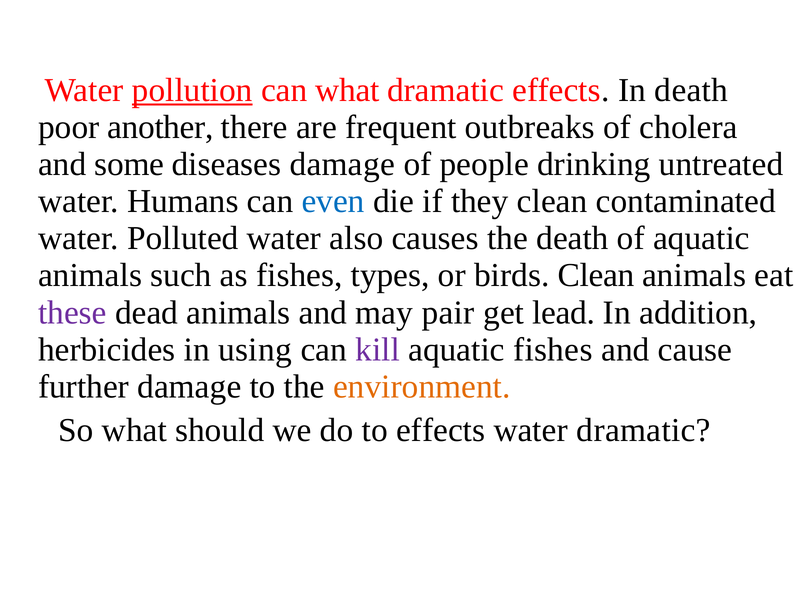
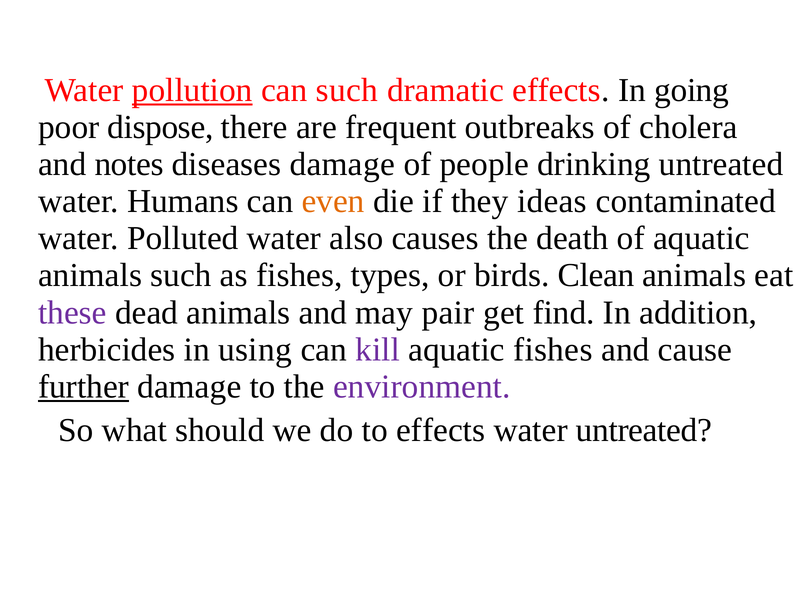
can what: what -> such (347, 90)
In death: death -> going (692, 90)
another: another -> dispose (160, 127)
some: some -> notes (129, 164)
even colour: blue -> orange (333, 201)
they clean: clean -> ideas (552, 201)
lead: lead -> find (564, 313)
further underline: none -> present (84, 387)
environment colour: orange -> purple (422, 387)
water dramatic: dramatic -> untreated (644, 431)
